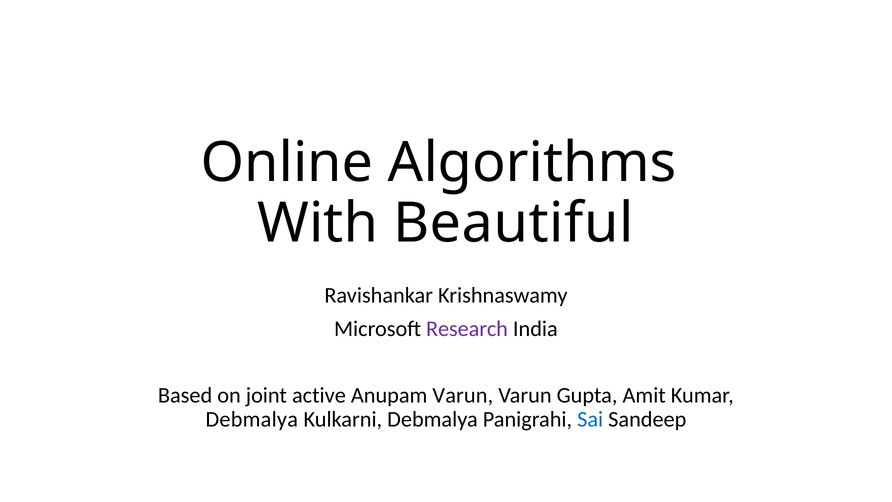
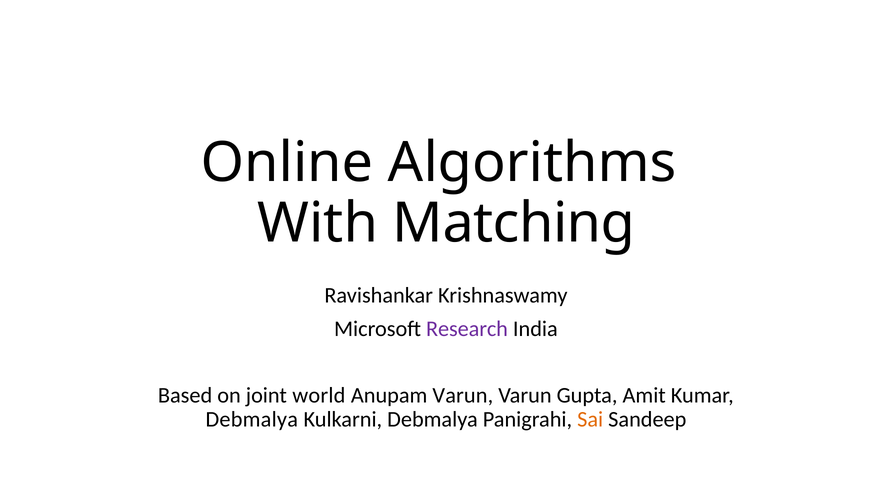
Beautiful: Beautiful -> Matching (514, 223)
active: active -> world (319, 395)
Sai colour: blue -> orange (590, 419)
